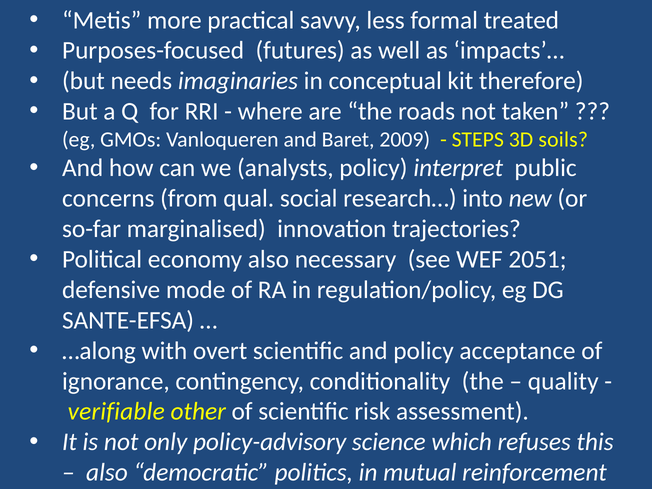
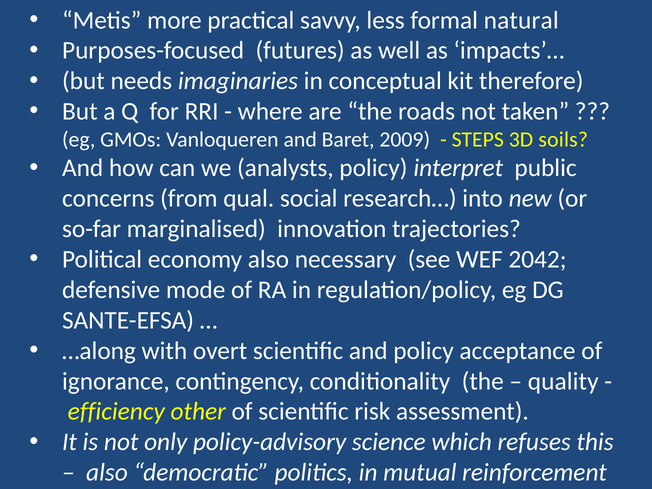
treated: treated -> natural (521, 20)
2051: 2051 -> 2042 (538, 259)
verifiable: verifiable -> efficiency (116, 412)
